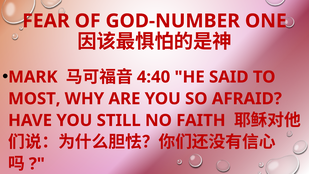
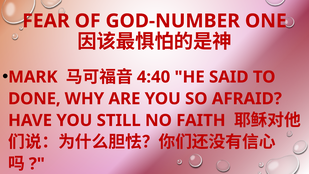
MOST: MOST -> DONE (34, 99)
